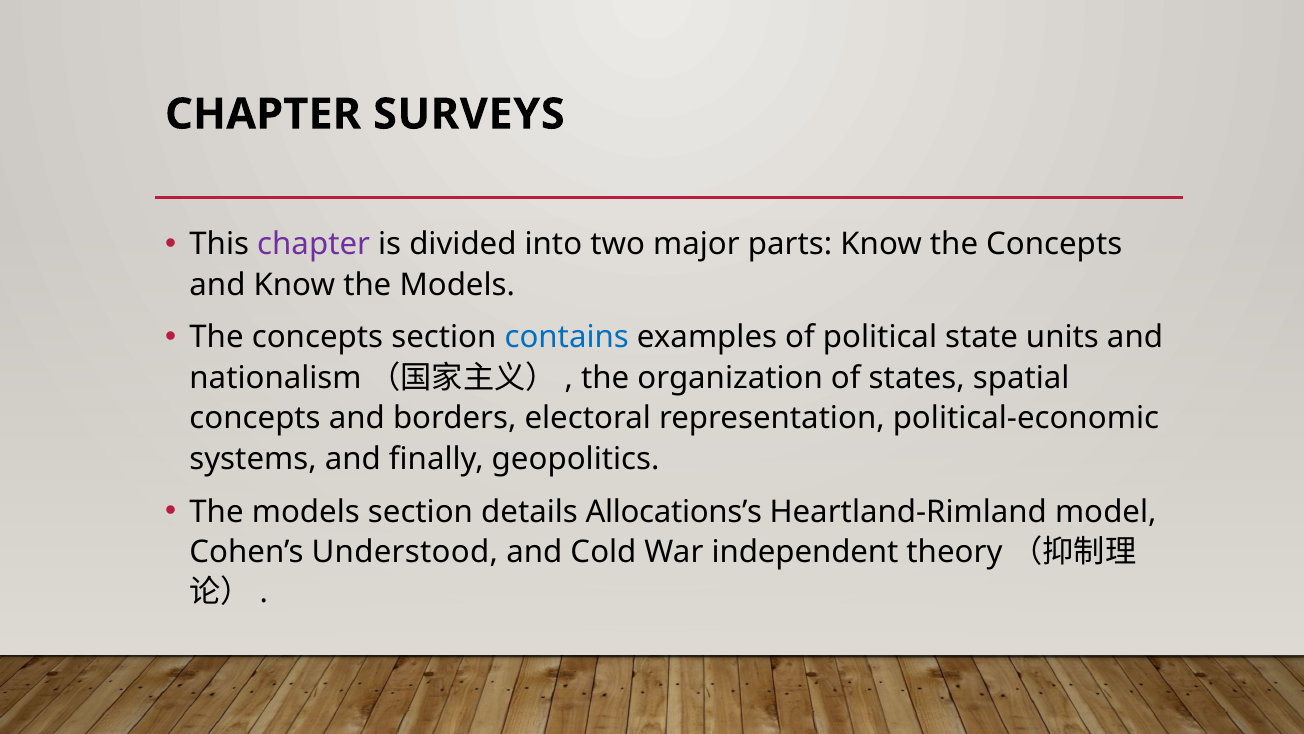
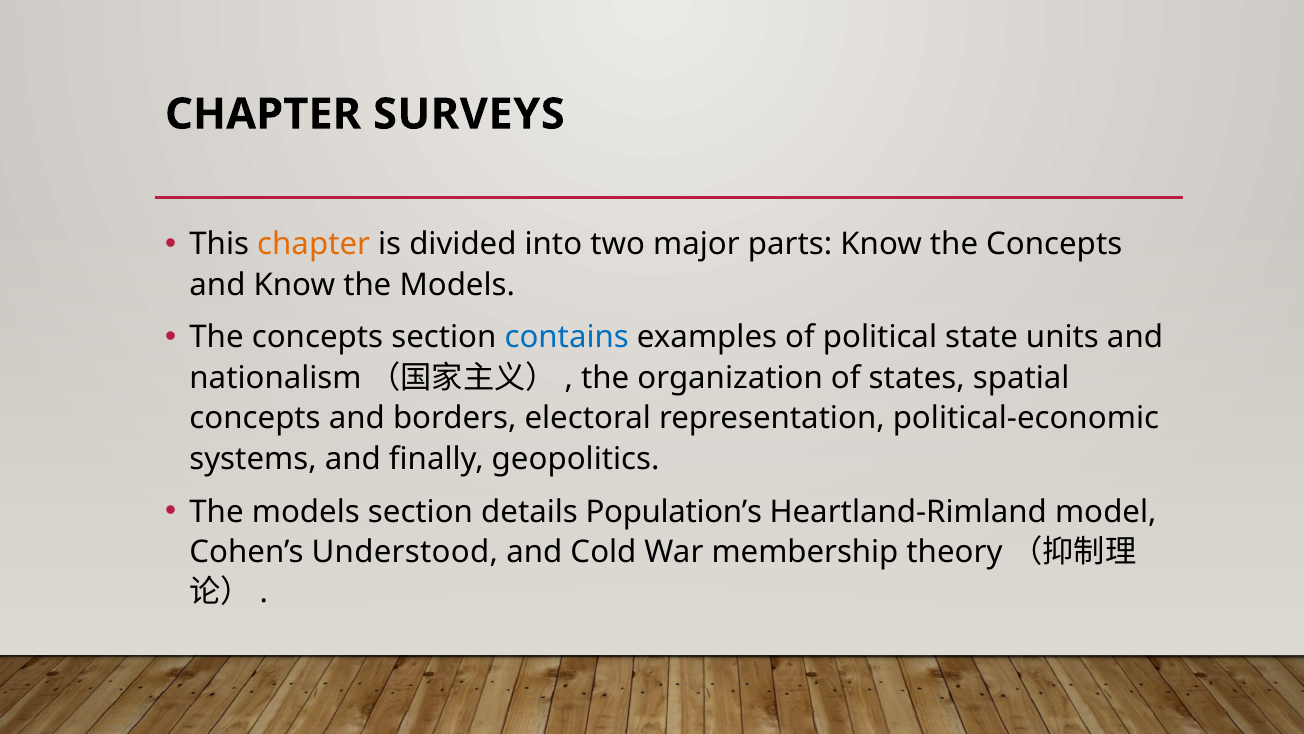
chapter colour: purple -> orange (314, 244)
Allocations’s: Allocations’s -> Population’s (674, 511)
independent: independent -> membership (805, 552)
